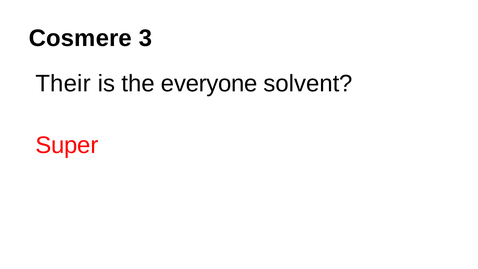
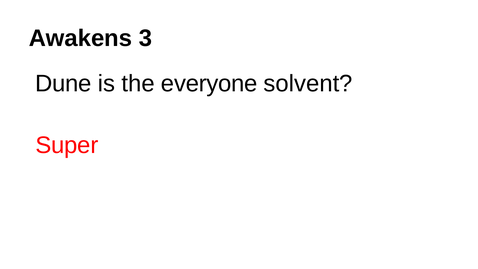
Cosmere: Cosmere -> Awakens (80, 38)
Their: Their -> Dune (63, 84)
